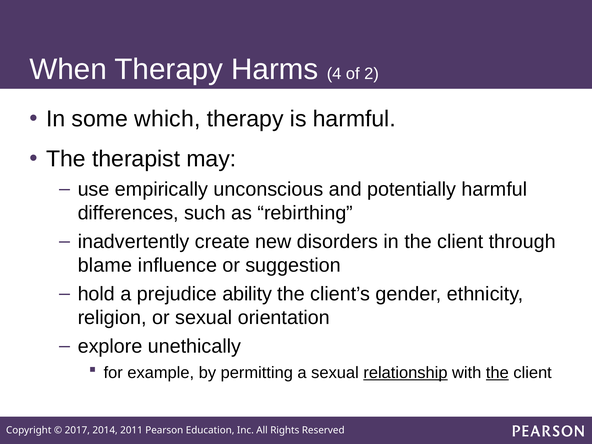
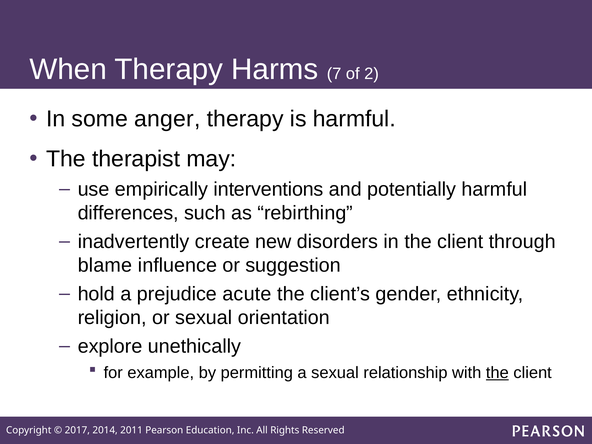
4: 4 -> 7 (334, 74)
which: which -> anger (167, 119)
unconscious: unconscious -> interventions (269, 189)
ability: ability -> acute (247, 294)
relationship underline: present -> none (405, 373)
